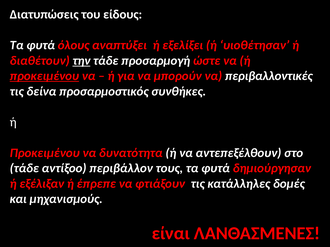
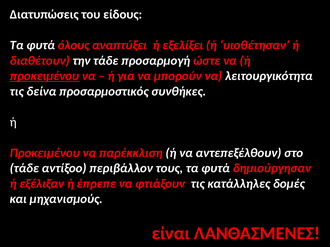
την underline: present -> none (81, 61)
περιβαλλοντικές: περιβαλλοντικές -> λειτουργικότητα (269, 76)
δυνατότητα: δυνατότητα -> παρέκκλιση (131, 153)
